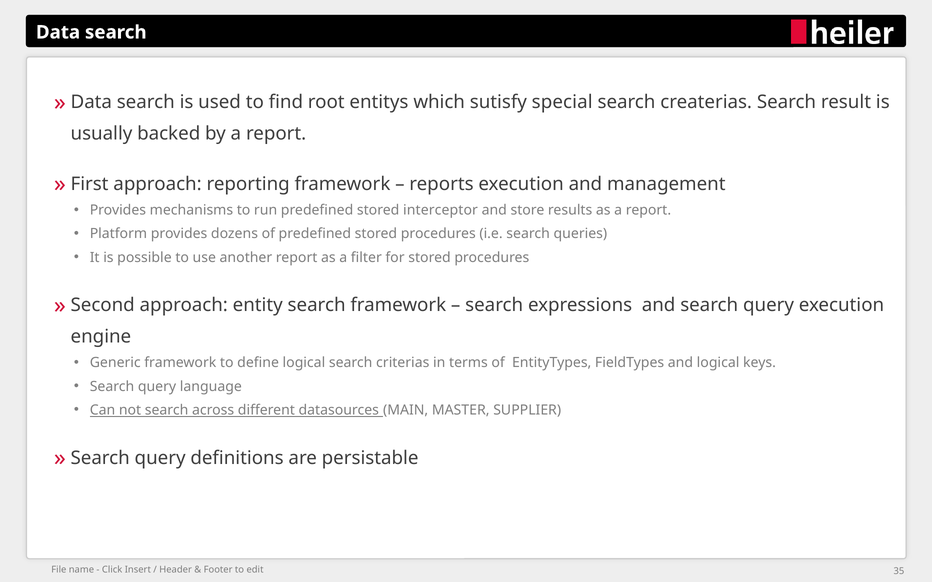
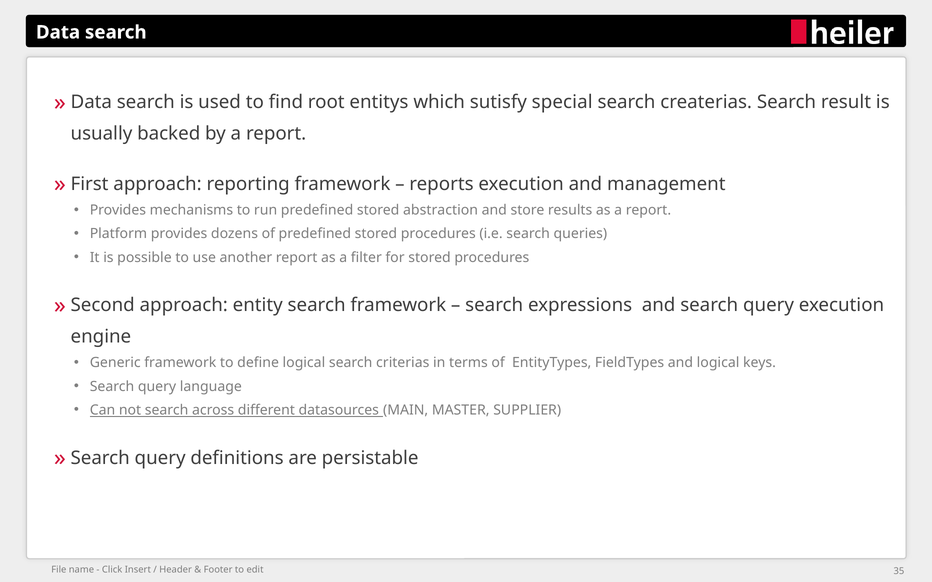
interceptor: interceptor -> abstraction (441, 210)
